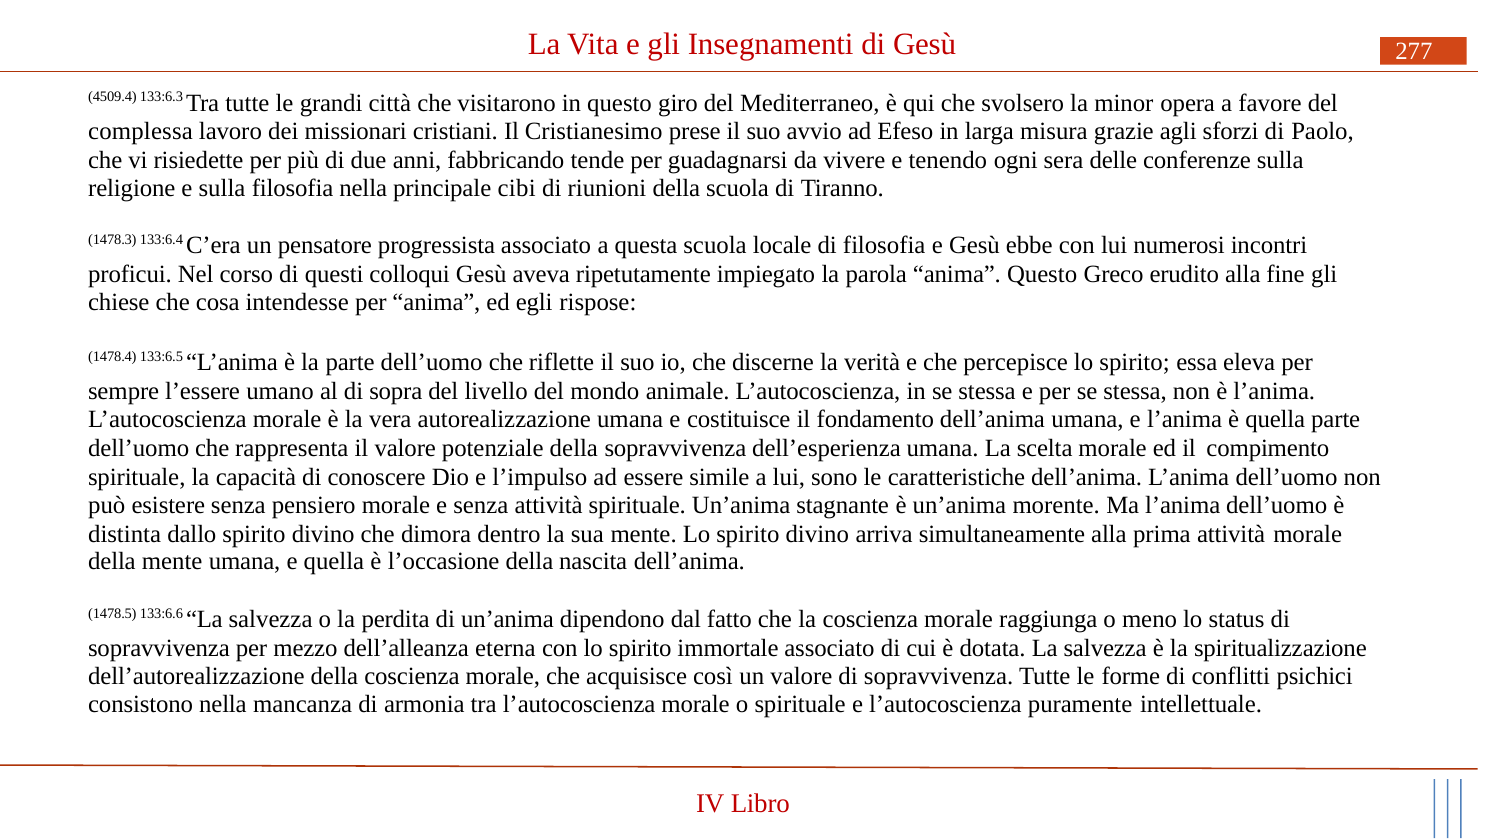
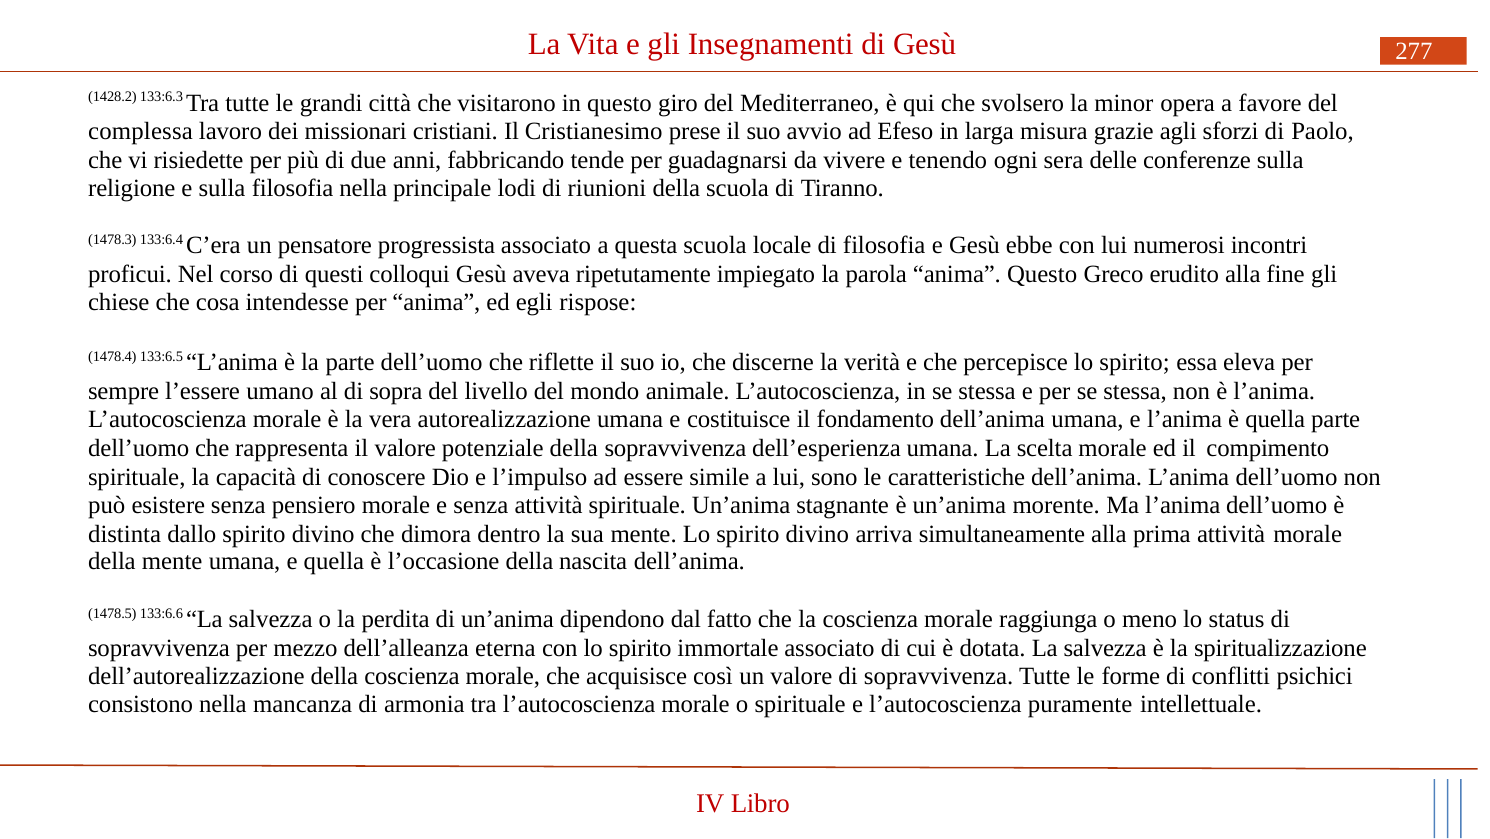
4509.4: 4509.4 -> 1428.2 (112, 97)
cibi: cibi -> lodi (517, 189)
